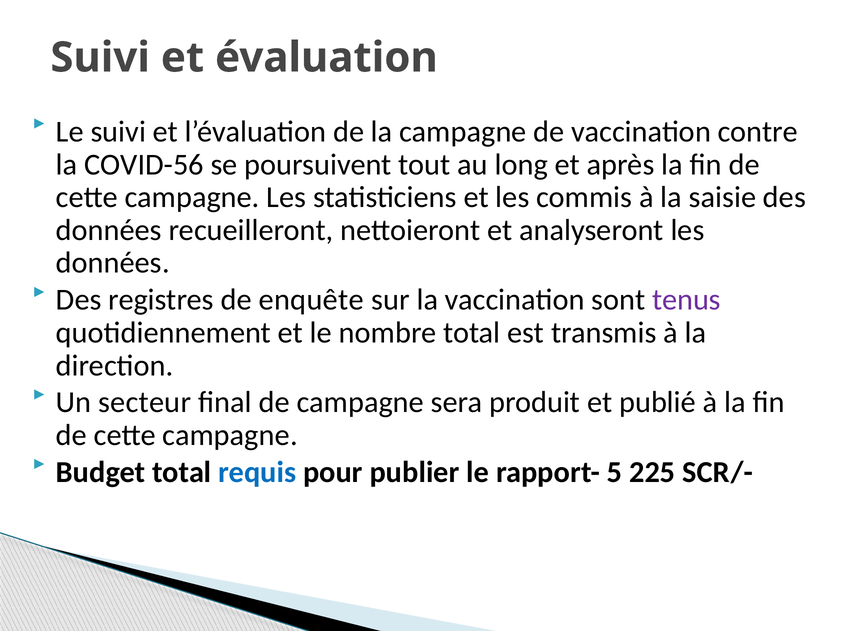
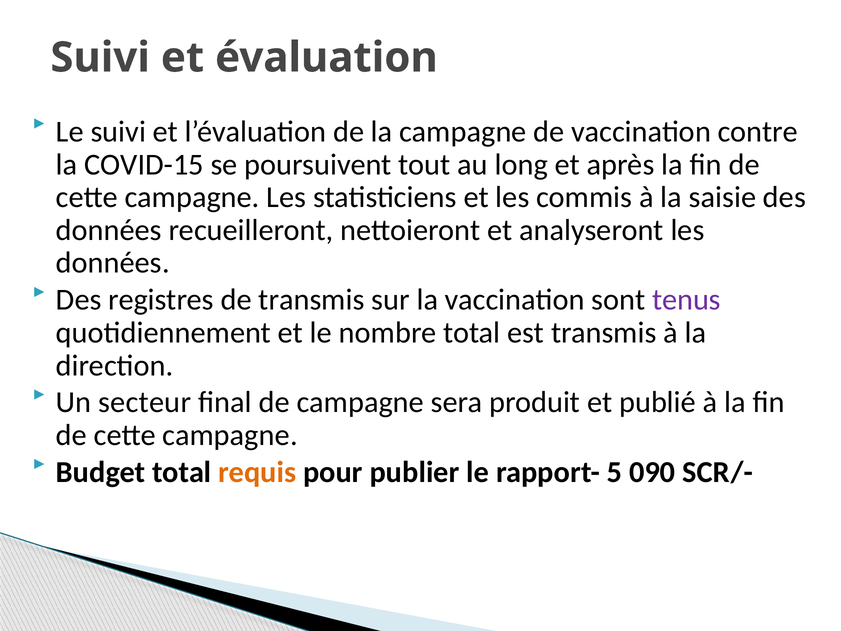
COVID-56: COVID-56 -> COVID-15 (144, 165)
de enquête: enquête -> transmis (311, 300)
requis colour: blue -> orange (257, 472)
225: 225 -> 090 (652, 472)
